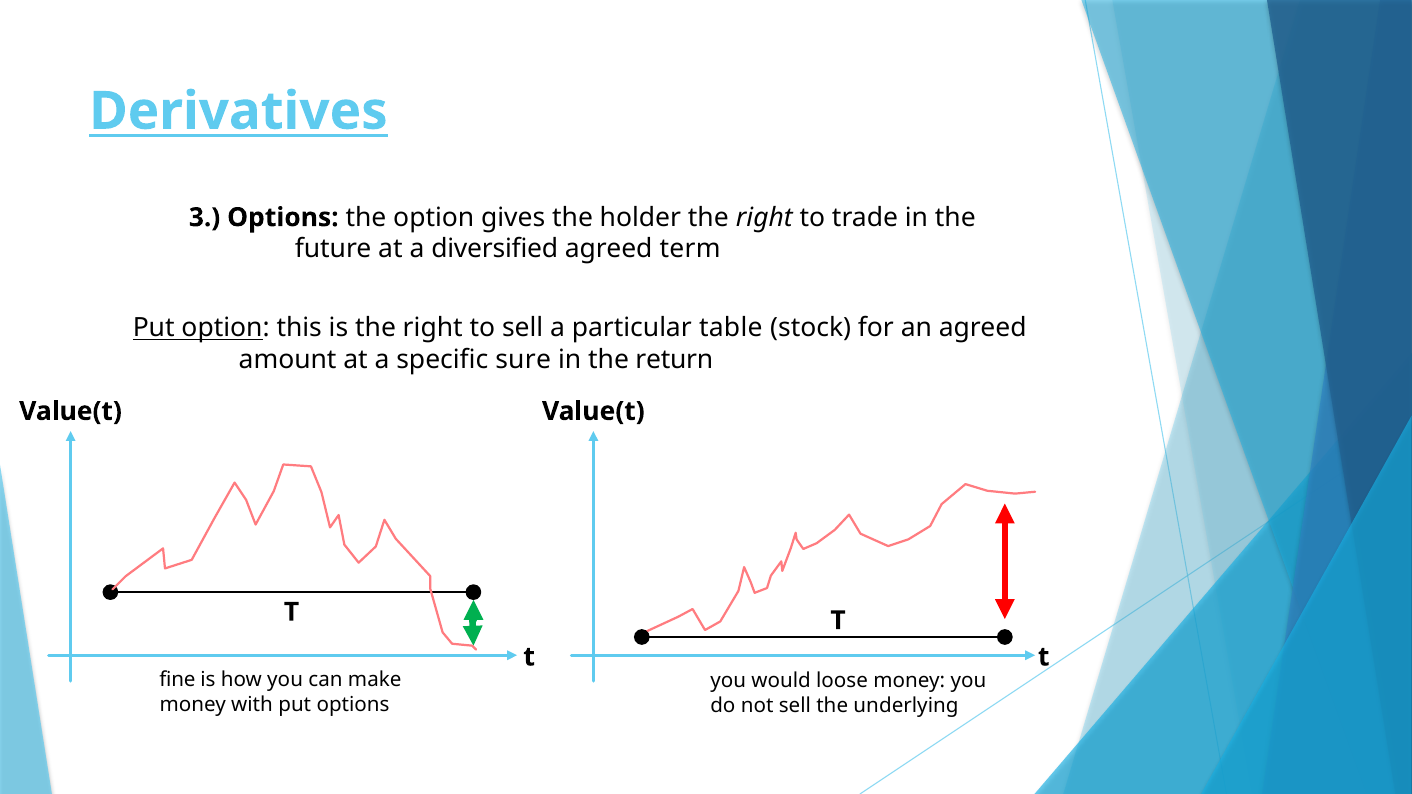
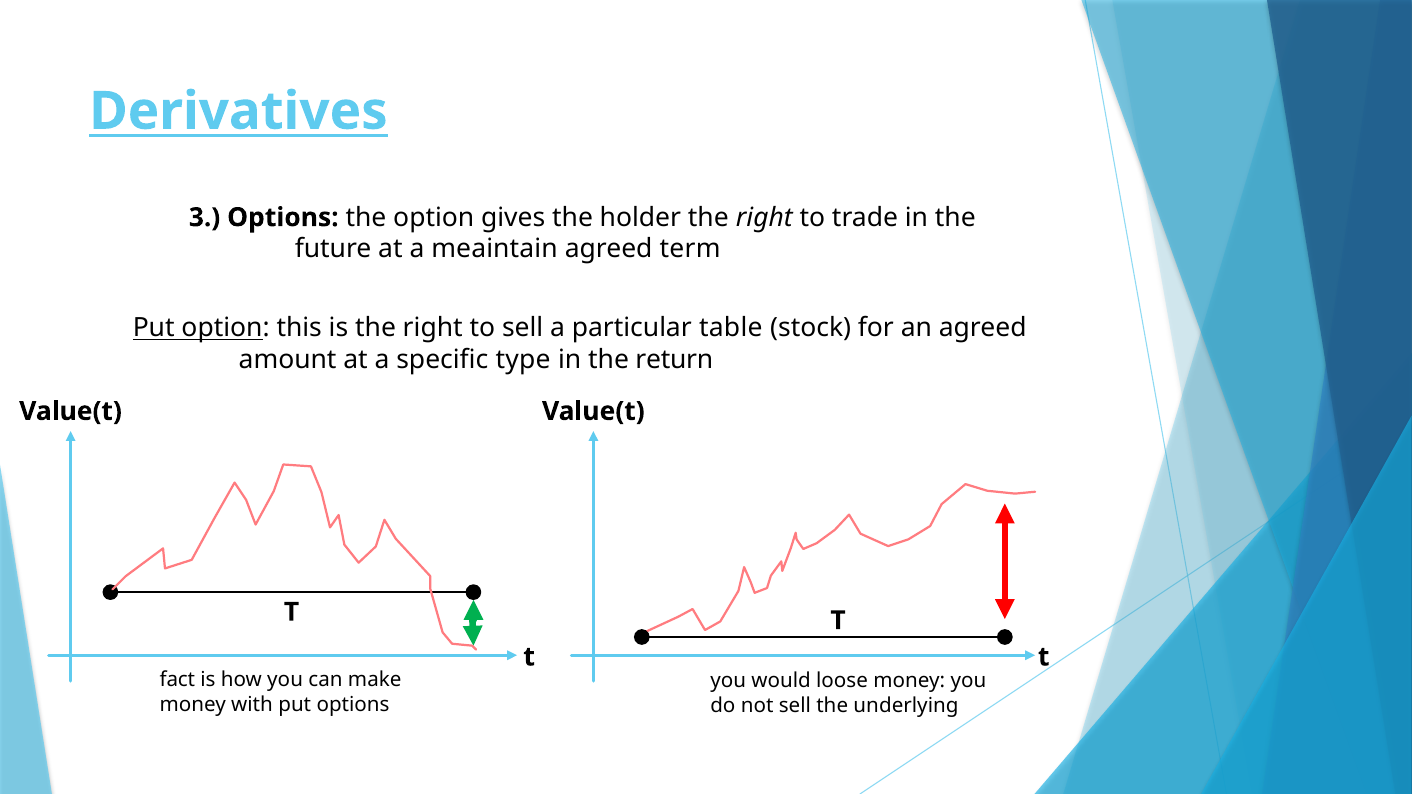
diversified: diversified -> meaintain (495, 249)
sure: sure -> type (523, 359)
fine: fine -> fact (177, 680)
